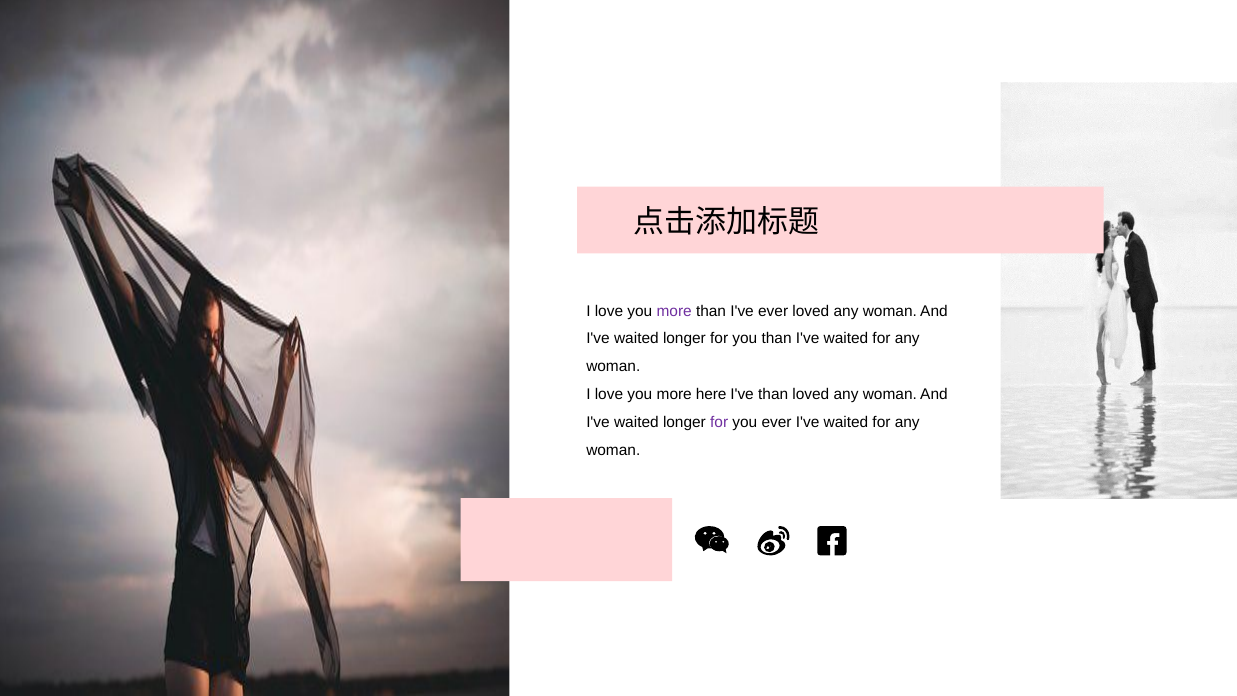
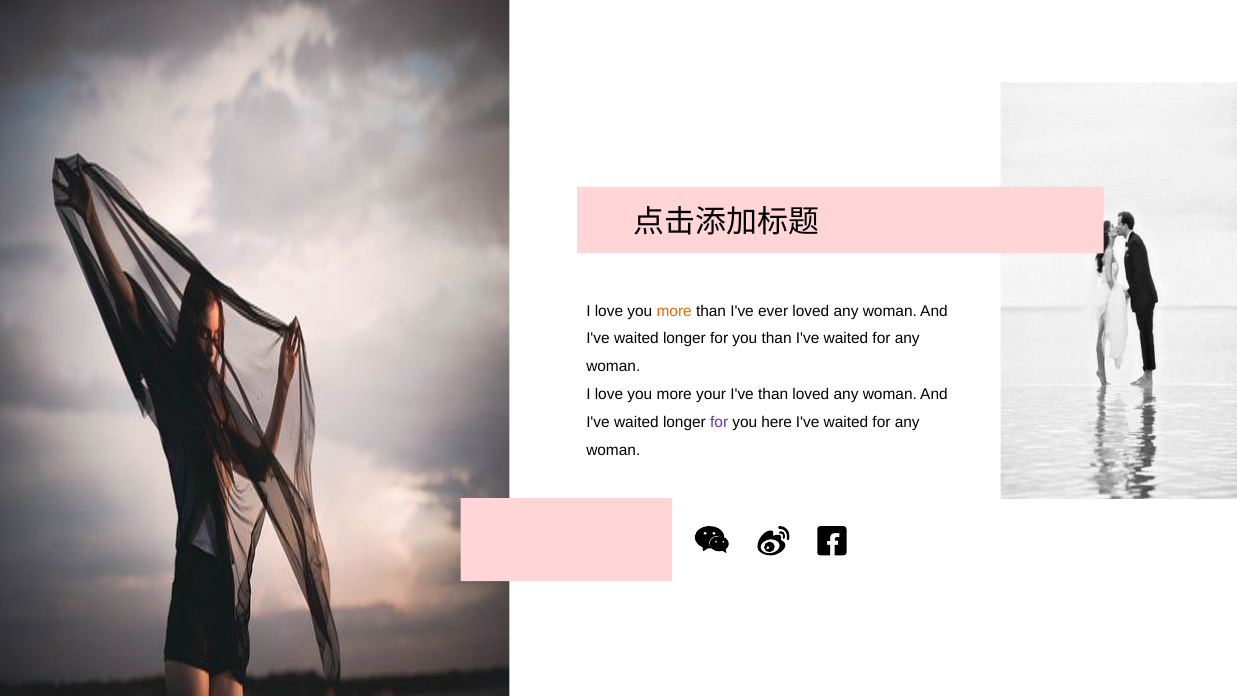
more colour: purple -> orange (674, 311)
here: here -> your (711, 394)
you ever: ever -> here (777, 422)
